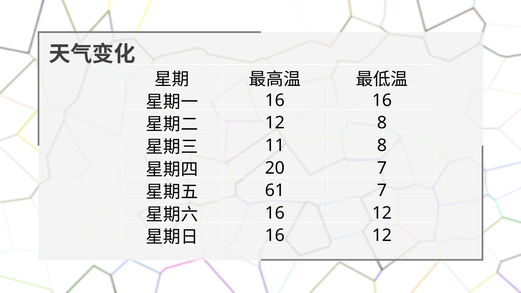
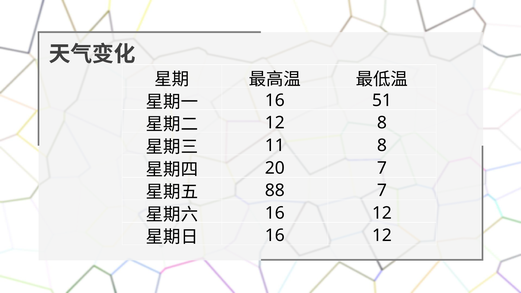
16 16: 16 -> 51 (382, 100)
61: 61 -> 88 (275, 191)
